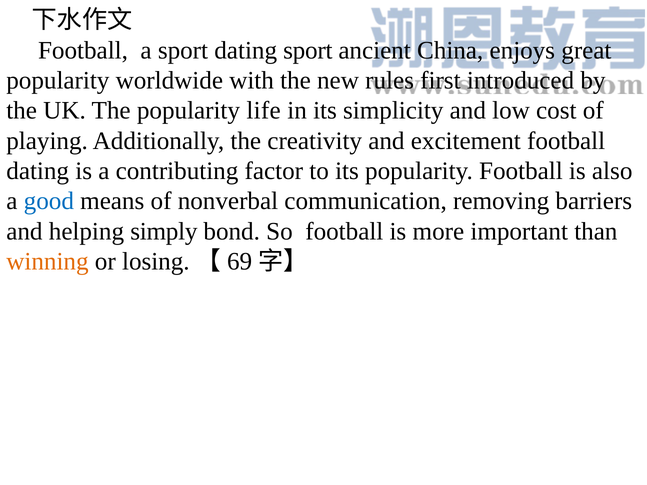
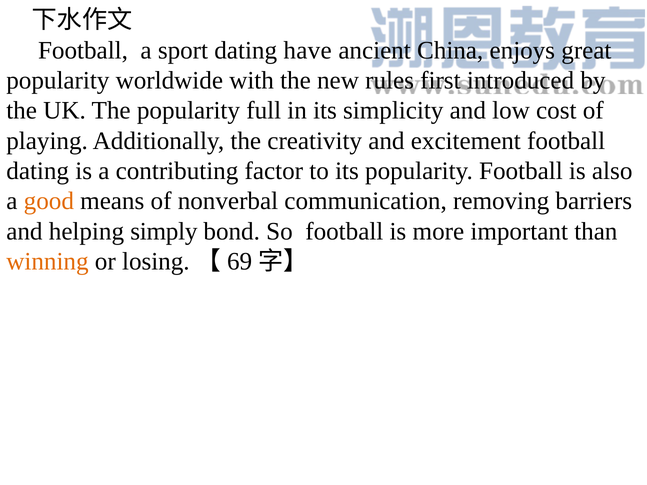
dating sport: sport -> have (308, 50)
life: life -> full (264, 111)
good colour: blue -> orange (49, 201)
